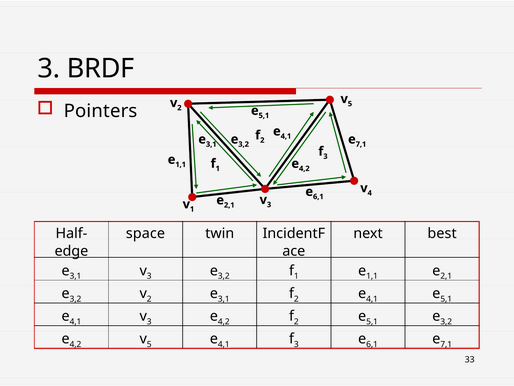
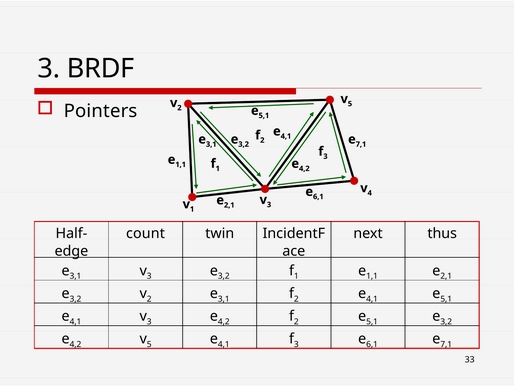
space: space -> count (145, 233)
best: best -> thus (442, 233)
